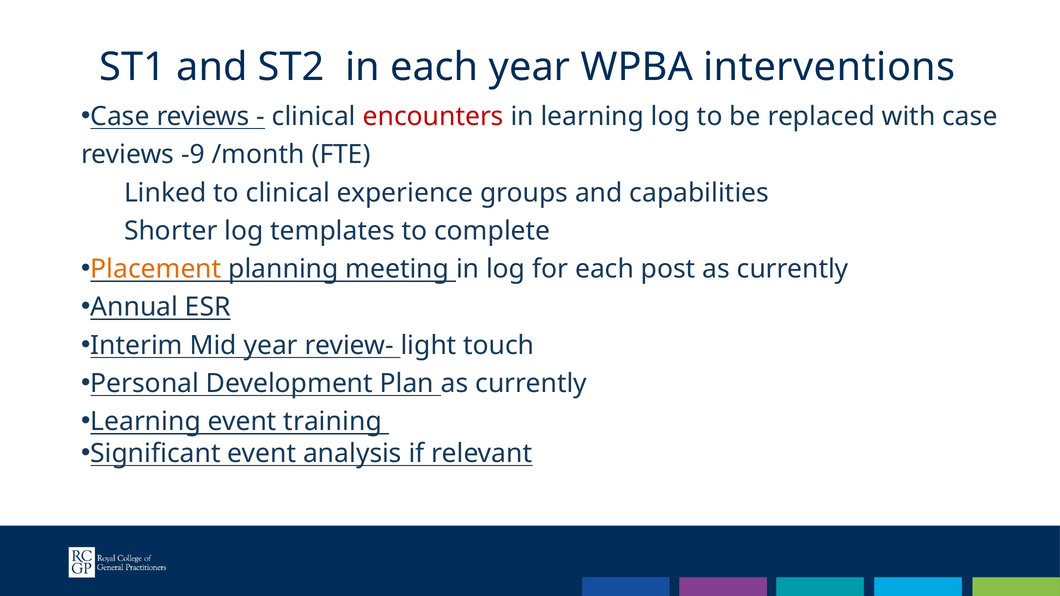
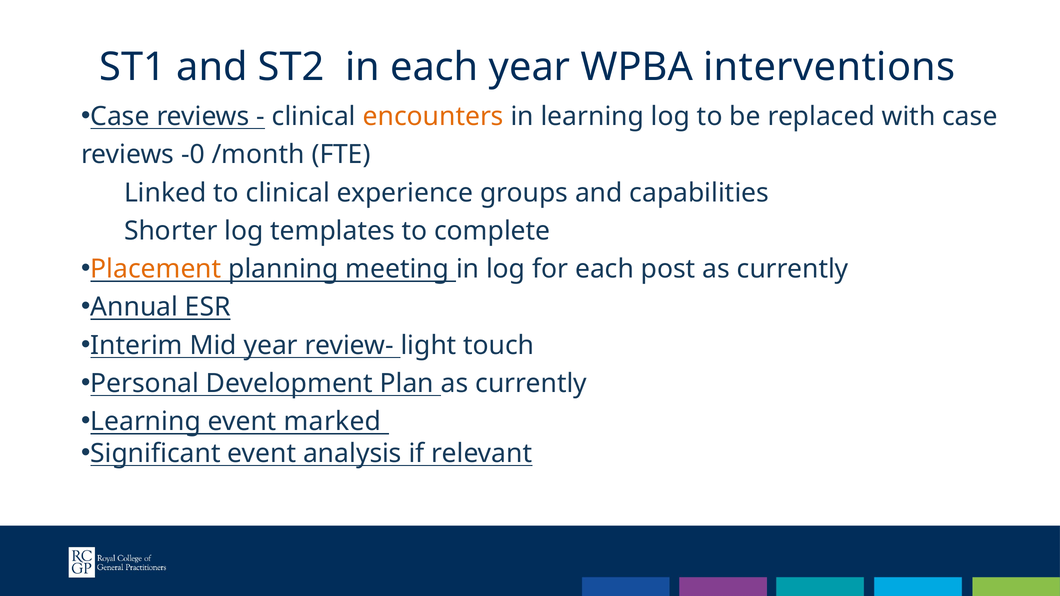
encounters colour: red -> orange (433, 117)
-9: -9 -> -0 (193, 155)
training: training -> marked (333, 422)
